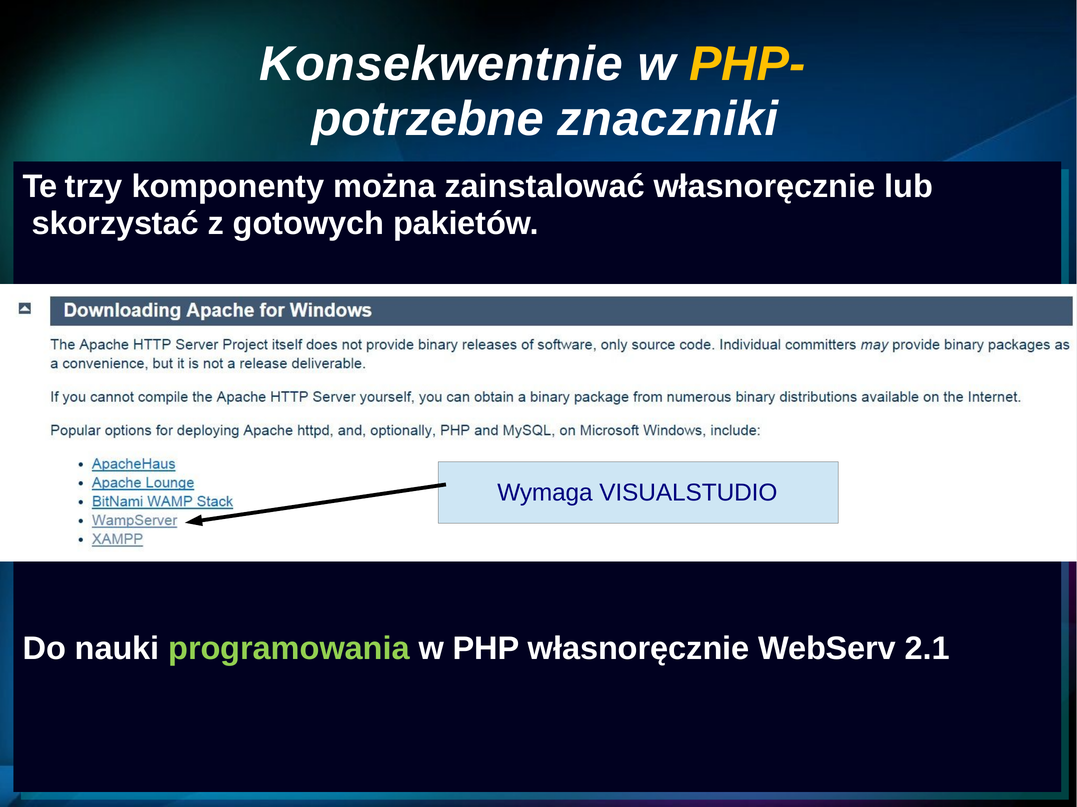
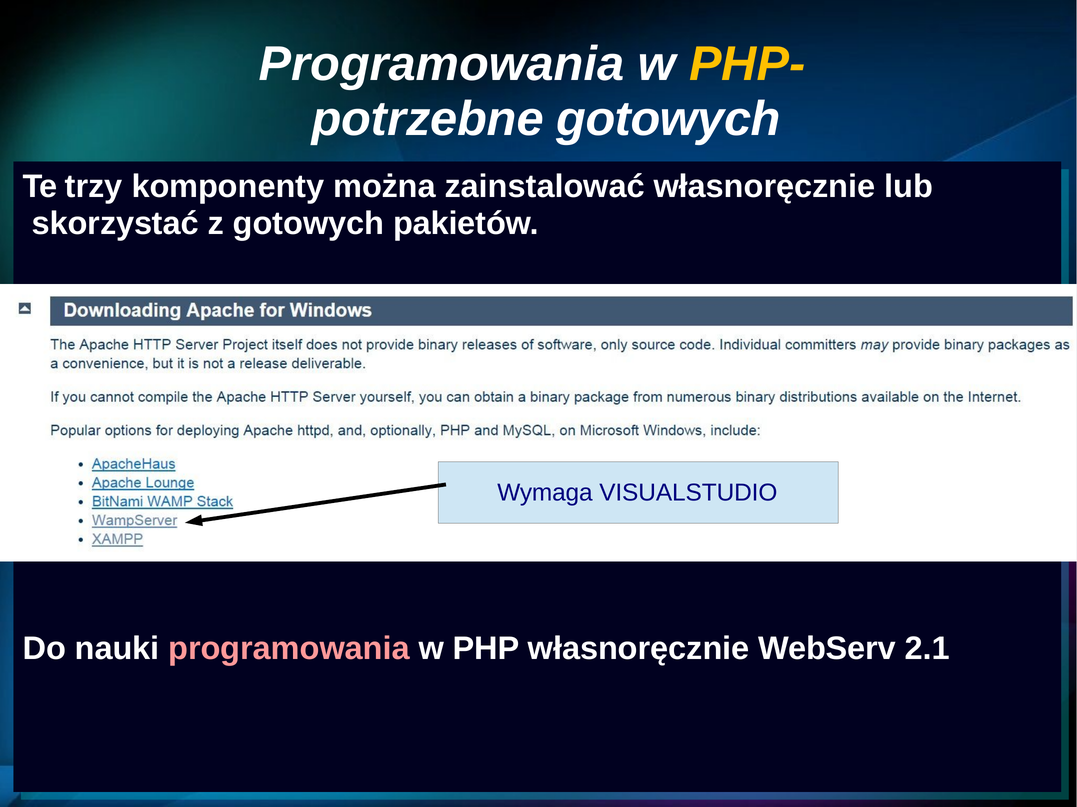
Konsekwentnie: Konsekwentnie -> Programowania (442, 64)
potrzebne znaczniki: znaczniki -> gotowych (668, 119)
programowania colour: light green -> pink (289, 649)
